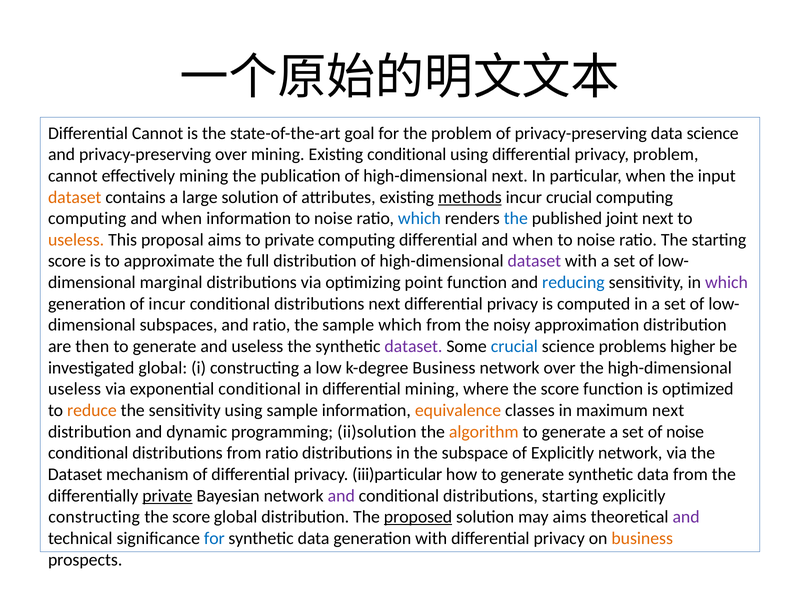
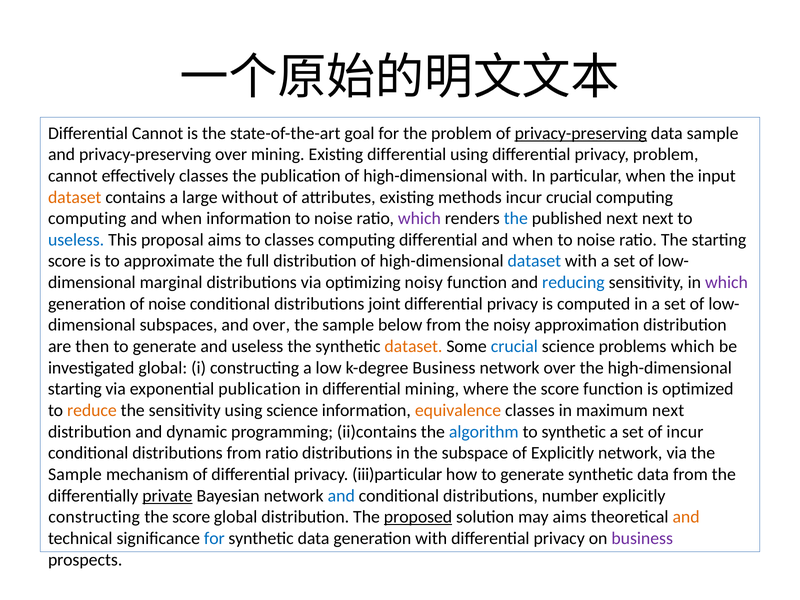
privacy-preserving underline: none -> present (581, 133)
data science: science -> sample (713, 133)
Existing conditional: conditional -> differential (407, 155)
effectively mining: mining -> classes (204, 176)
high-dimensional next: next -> with (510, 176)
large solution: solution -> without (250, 197)
methods underline: present -> none (470, 197)
which colour: blue -> purple (419, 218)
published joint: joint -> next (622, 218)
useless colour: orange -> blue (76, 240)
to private: private -> classes (289, 240)
dataset colour: purple -> blue (534, 261)
optimizing point: point -> noisy (424, 282)
of incur: incur -> noise (167, 304)
distributions next: next -> joint (384, 304)
and ratio: ratio -> over (271, 325)
sample which: which -> below (400, 325)
dataset colour: purple -> orange (413, 346)
problems higher: higher -> which (693, 346)
useless: useless -> starting (75, 389)
exponential conditional: conditional -> publication (260, 389)
using sample: sample -> science (292, 410)
ii)solution: ii)solution -> ii)contains (377, 432)
algorithm colour: orange -> blue (484, 432)
generate: generate -> synthetic (574, 432)
of noise: noise -> incur (685, 432)
Dataset: Dataset -> Sample (75, 474)
and colour: purple -> blue (341, 496)
distributions starting: starting -> number (570, 496)
and colour: purple -> orange (686, 517)
business colour: orange -> purple (642, 538)
